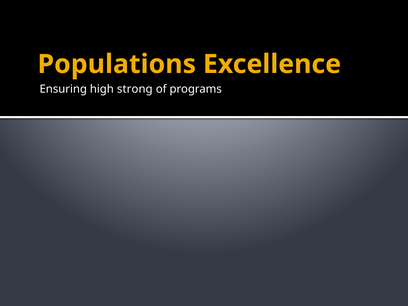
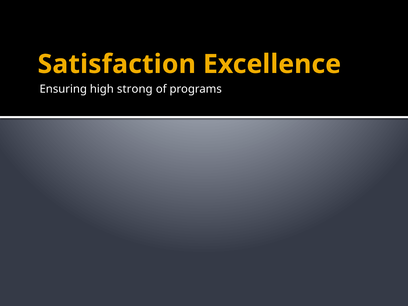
Populations: Populations -> Satisfaction (117, 64)
